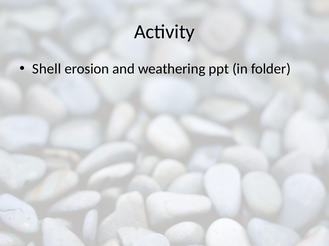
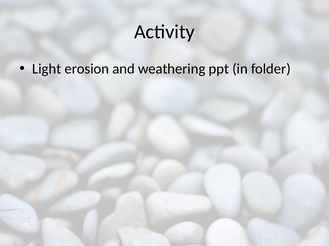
Shell: Shell -> Light (47, 69)
